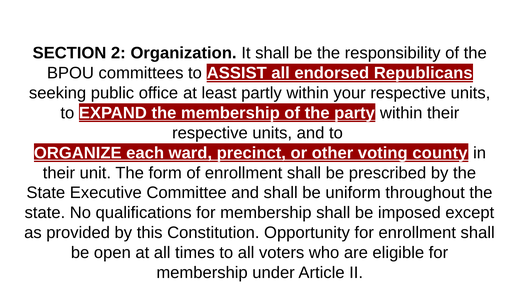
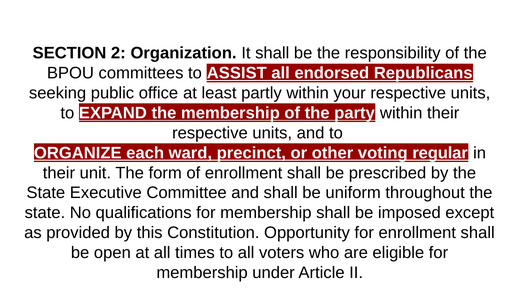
county: county -> regular (440, 153)
